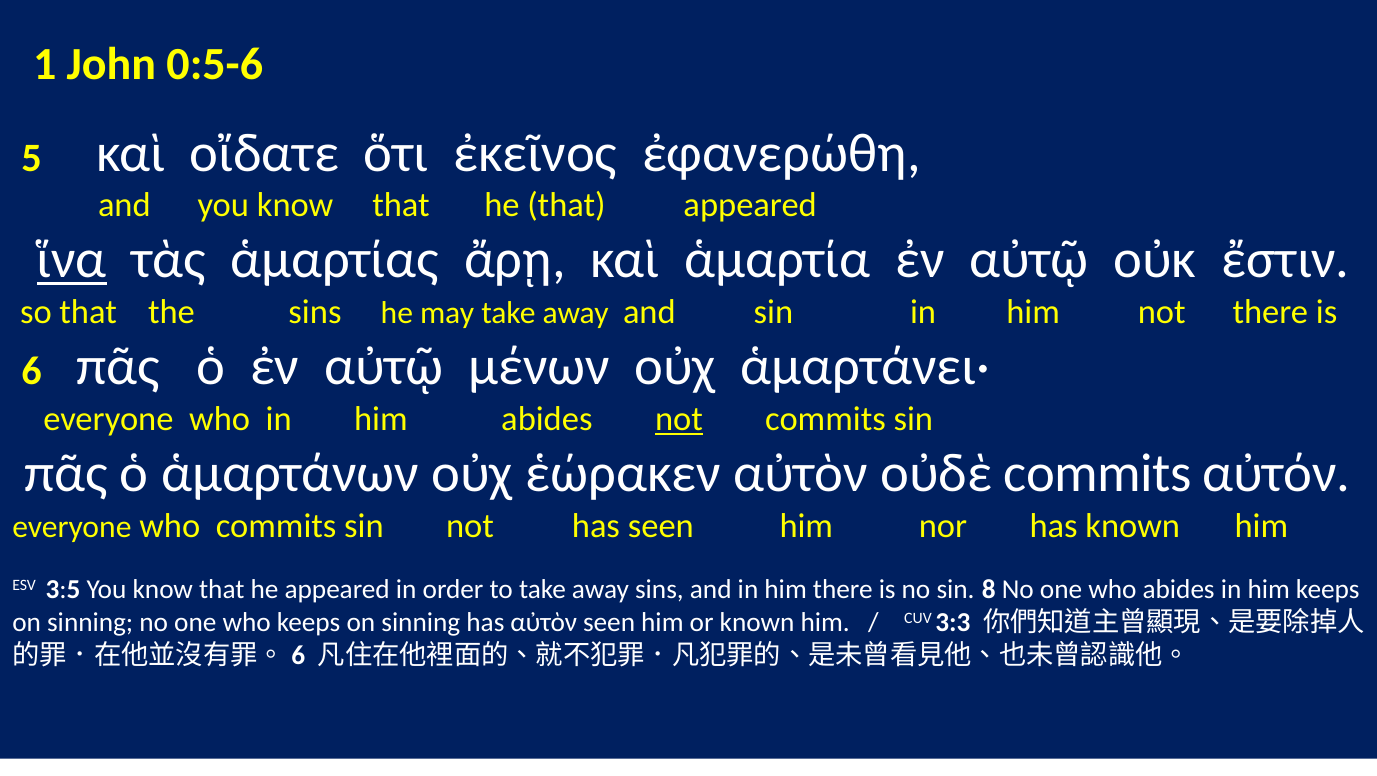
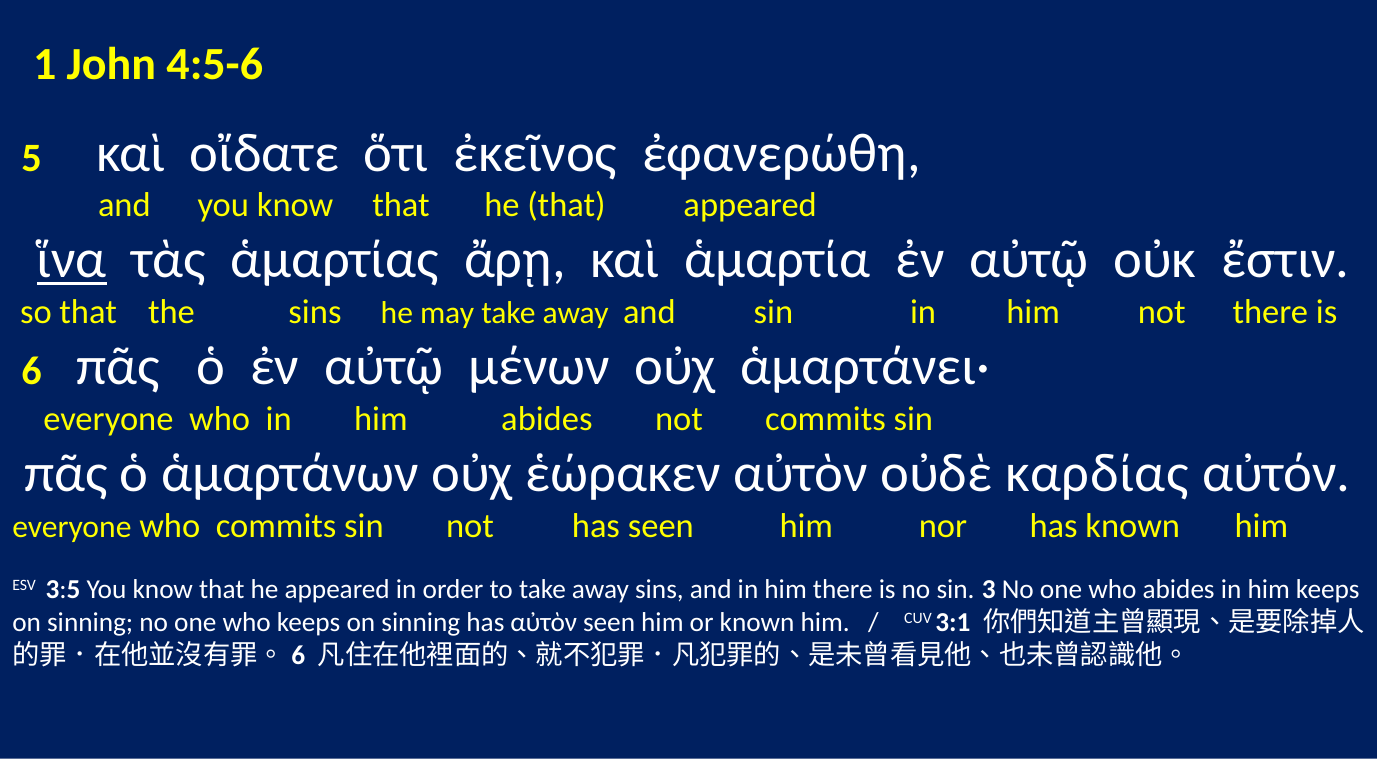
0:5-6: 0:5-6 -> 4:5-6 (215, 65)
not underline: present -> none (679, 419)
οὐδὲ commits: commits -> καρδίας (1097, 474)
8: 8 -> 3 (989, 590)
3:3: 3:3 -> 3:1 (953, 623)
